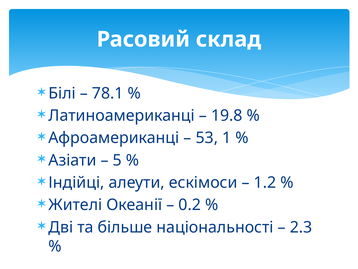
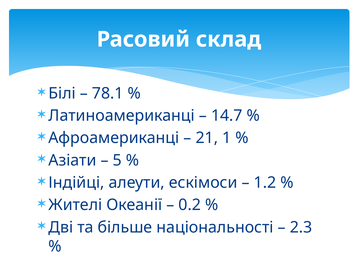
19.8: 19.8 -> 14.7 (227, 115)
53: 53 -> 21 (207, 138)
